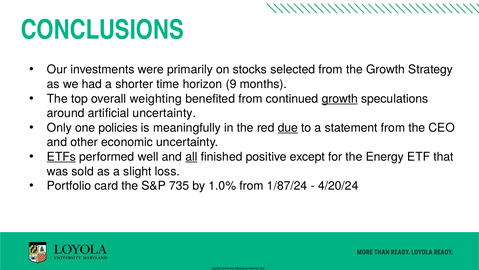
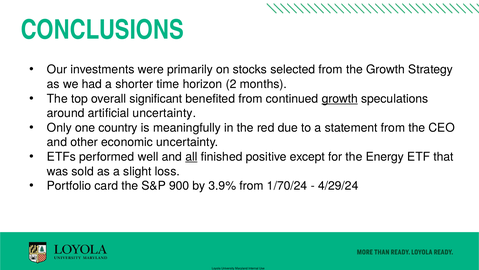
9: 9 -> 2 (231, 84)
weighting: weighting -> significant (156, 98)
policies: policies -> country (118, 128)
due underline: present -> none (288, 128)
ETFs underline: present -> none (61, 157)
735: 735 -> 900 (179, 186)
1.0%: 1.0% -> 3.9% (222, 186)
1/87/24: 1/87/24 -> 1/70/24 (287, 186)
4/20/24: 4/20/24 -> 4/29/24 (338, 186)
